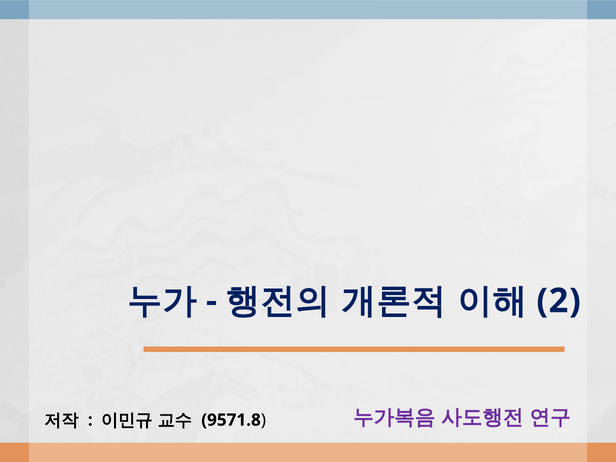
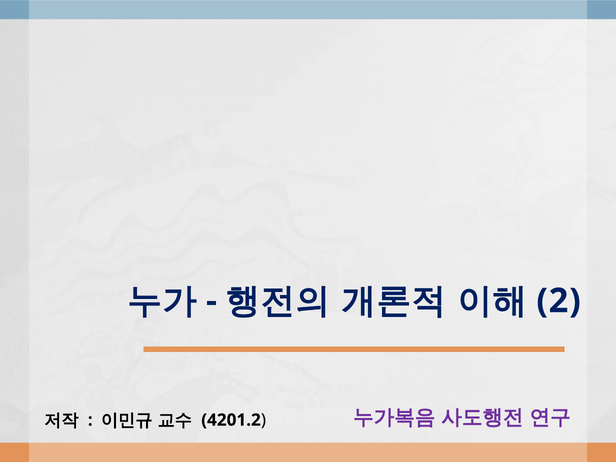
9571.8: 9571.8 -> 4201.2 (231, 420)
